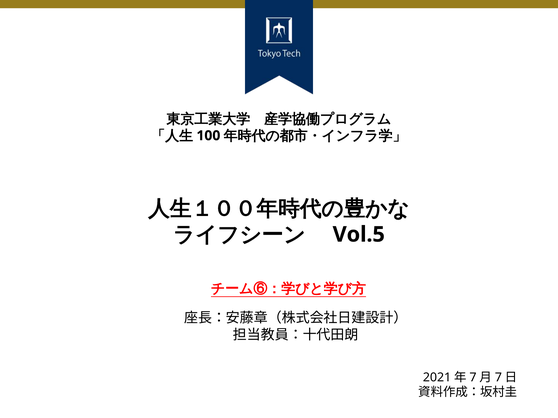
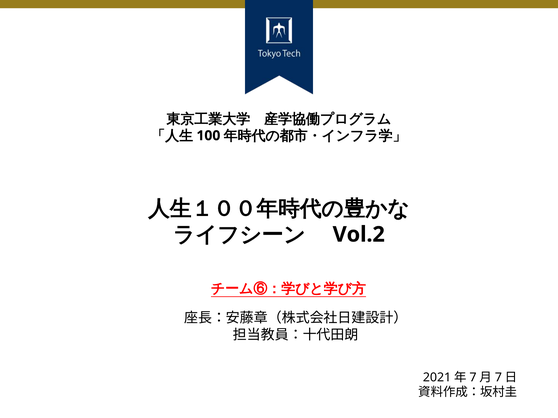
Vol.5: Vol.5 -> Vol.2 (359, 235)
